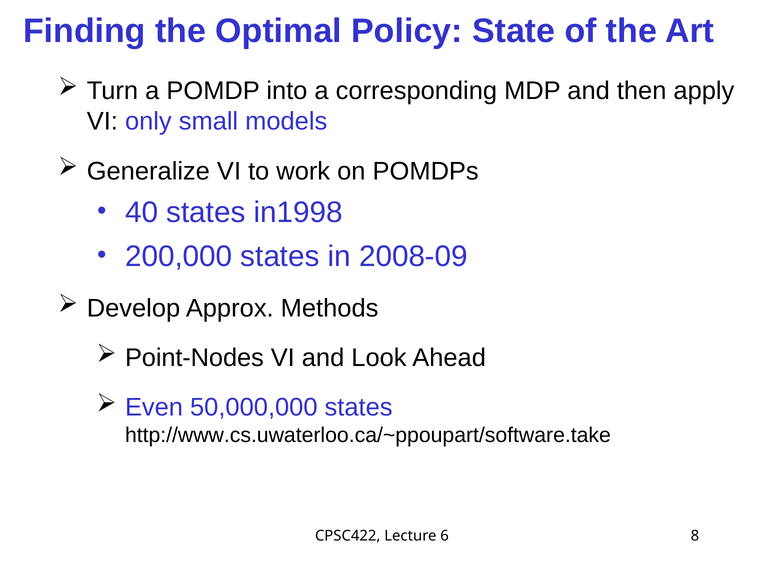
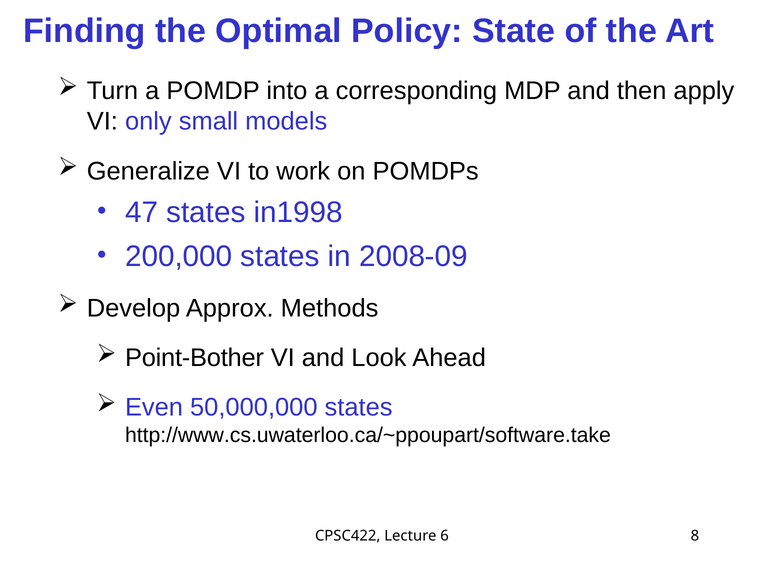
40: 40 -> 47 (142, 213)
Point-Nodes: Point-Nodes -> Point-Bother (194, 358)
